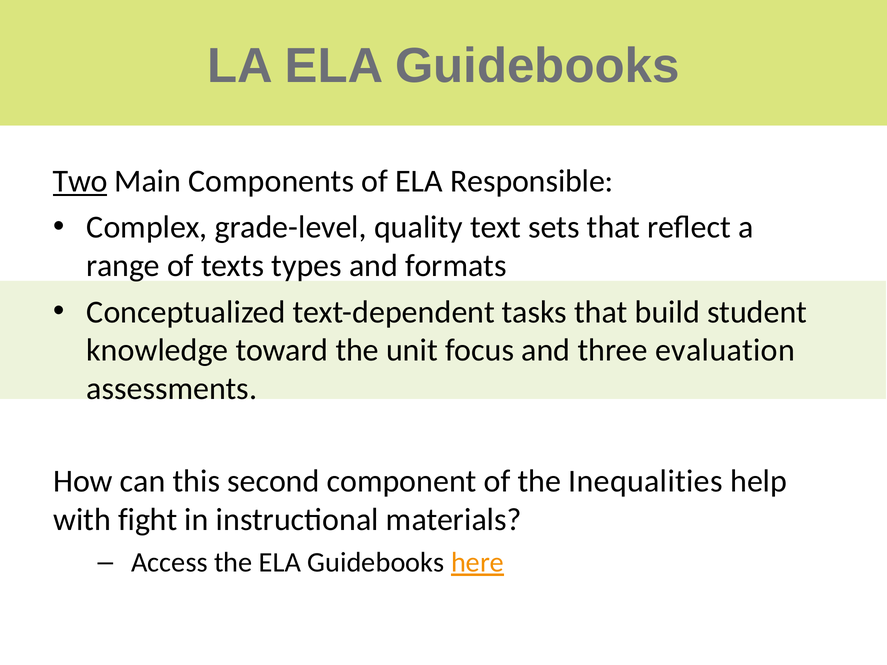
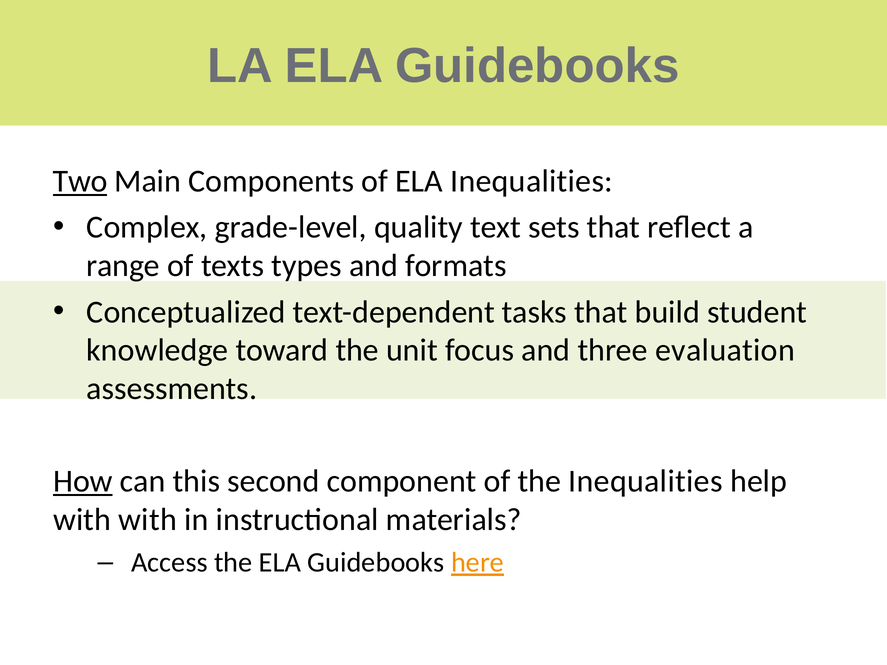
ELA Responsible: Responsible -> Inequalities (532, 181)
How underline: none -> present (83, 482)
with fight: fight -> with (148, 520)
